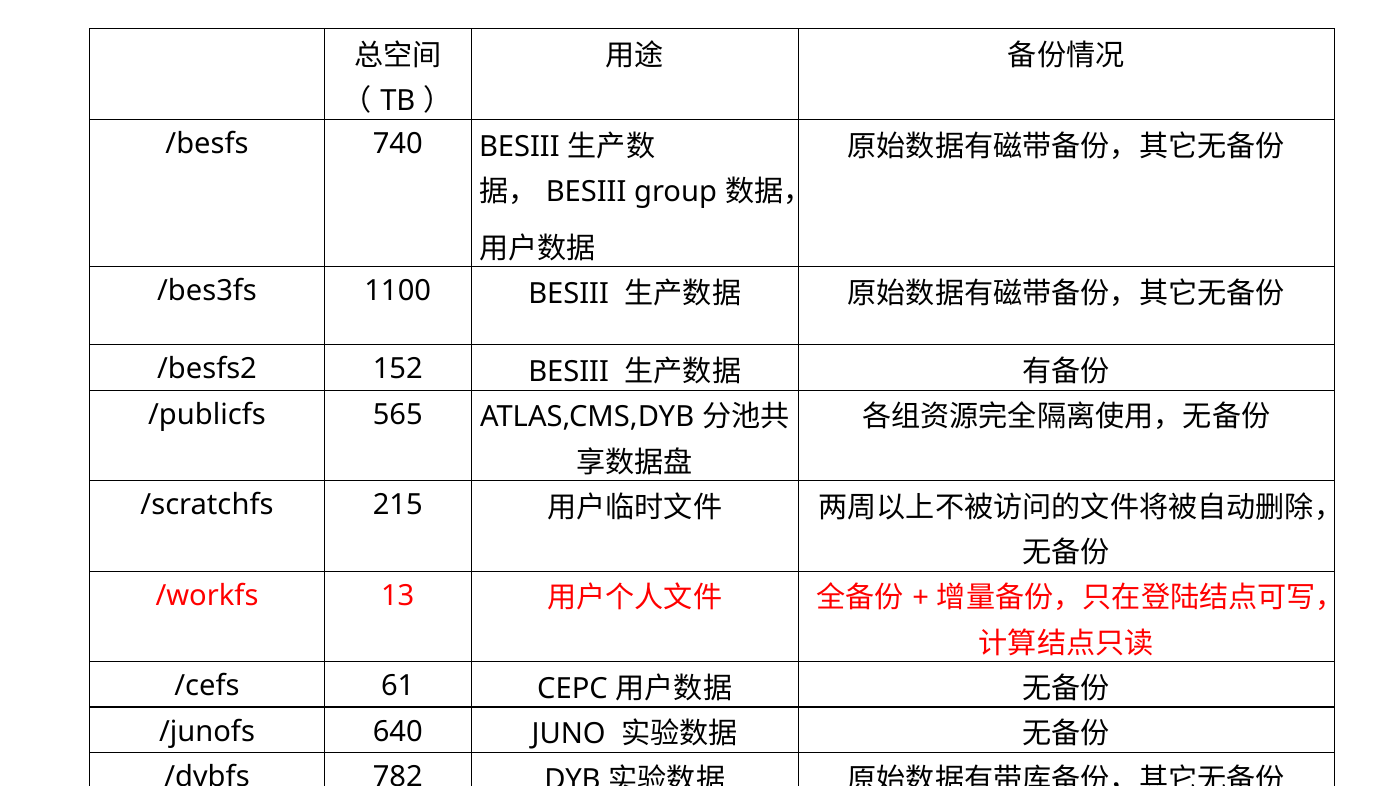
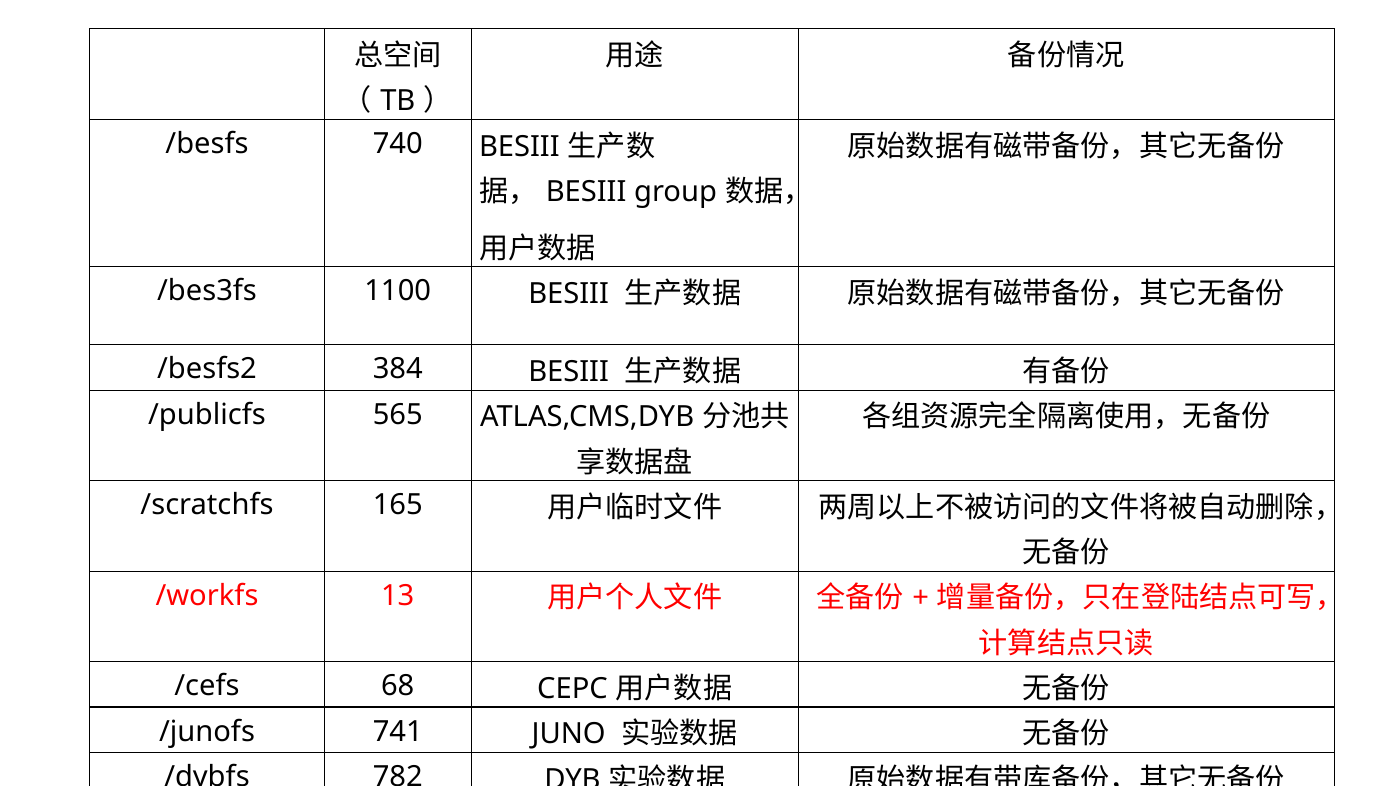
152: 152 -> 384 (398, 369)
215: 215 -> 165 (398, 505)
61: 61 -> 68 (398, 686)
640: 640 -> 741 (398, 731)
